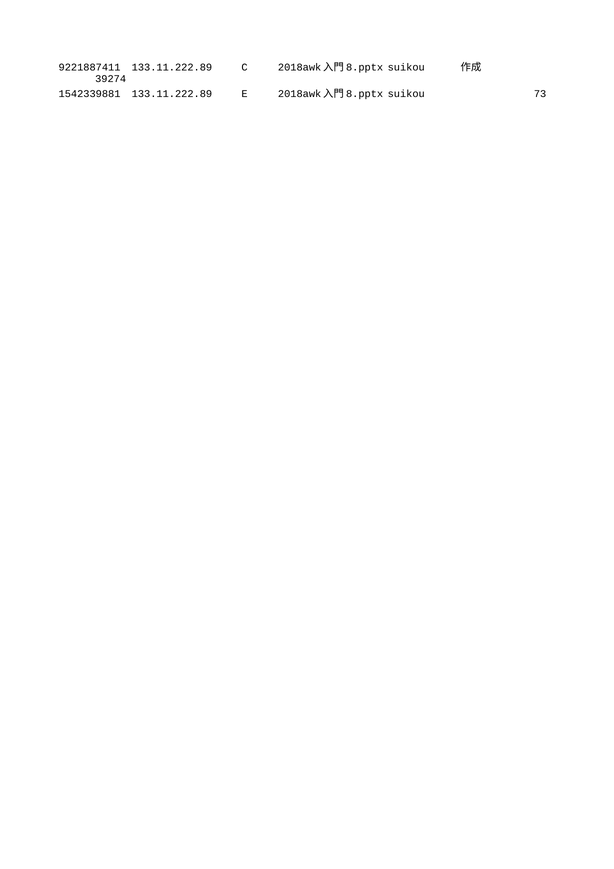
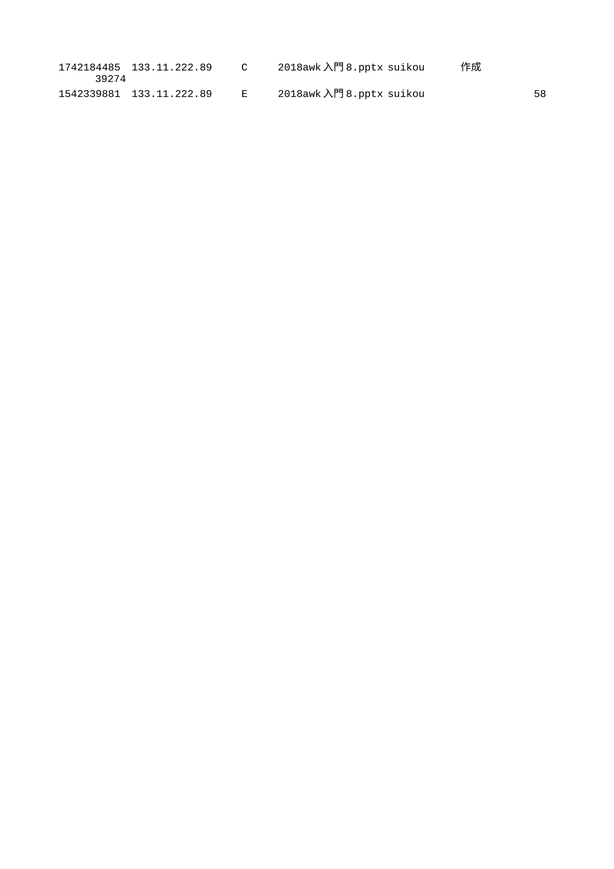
9221887411: 9221887411 -> 1742184485 (90, 67)
73: 73 -> 58 (540, 94)
